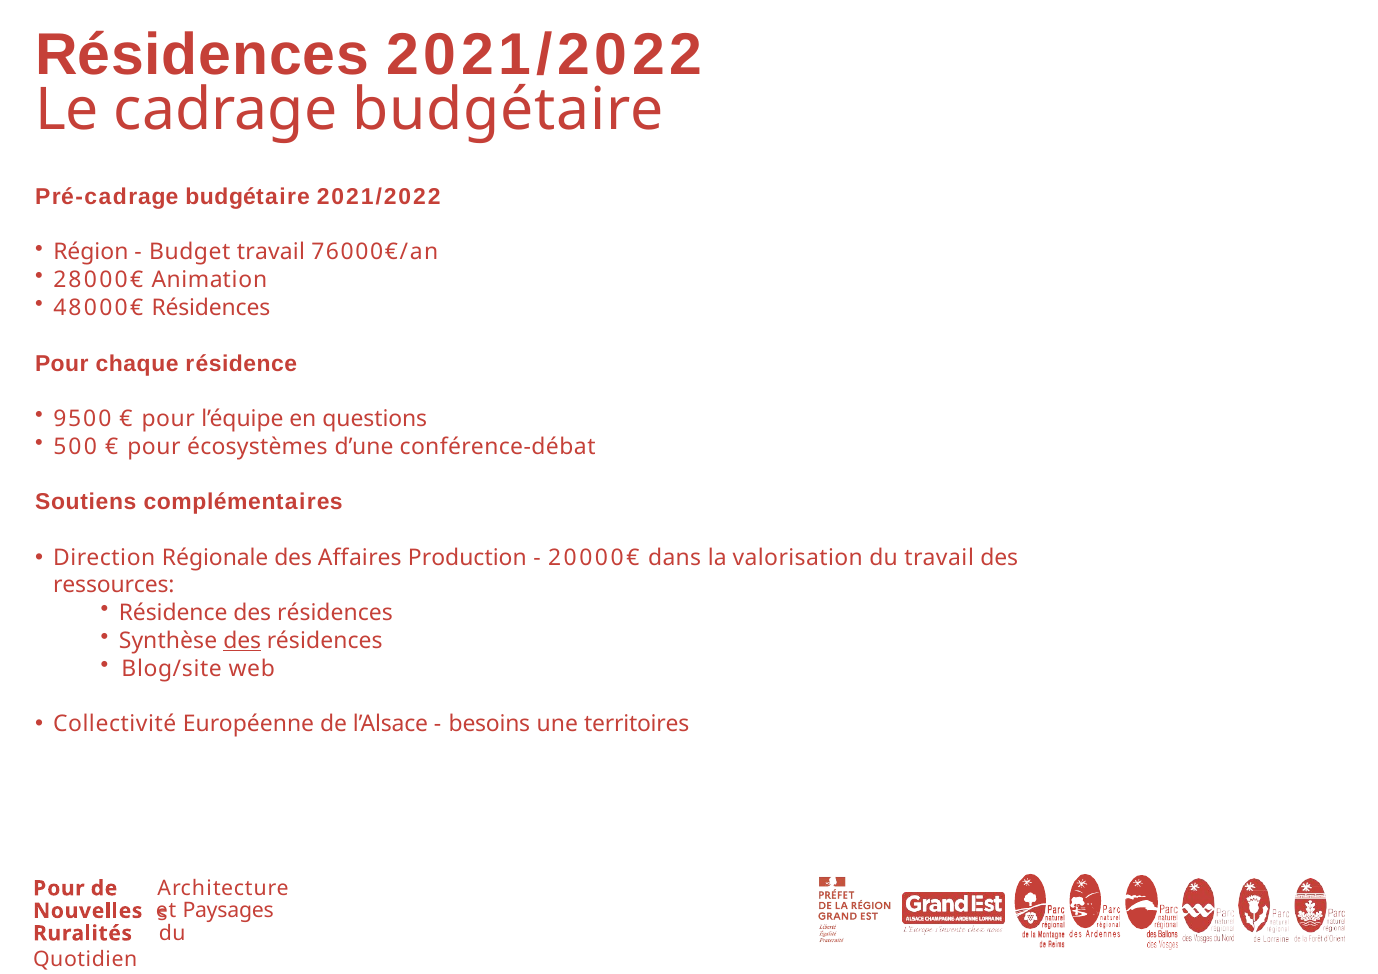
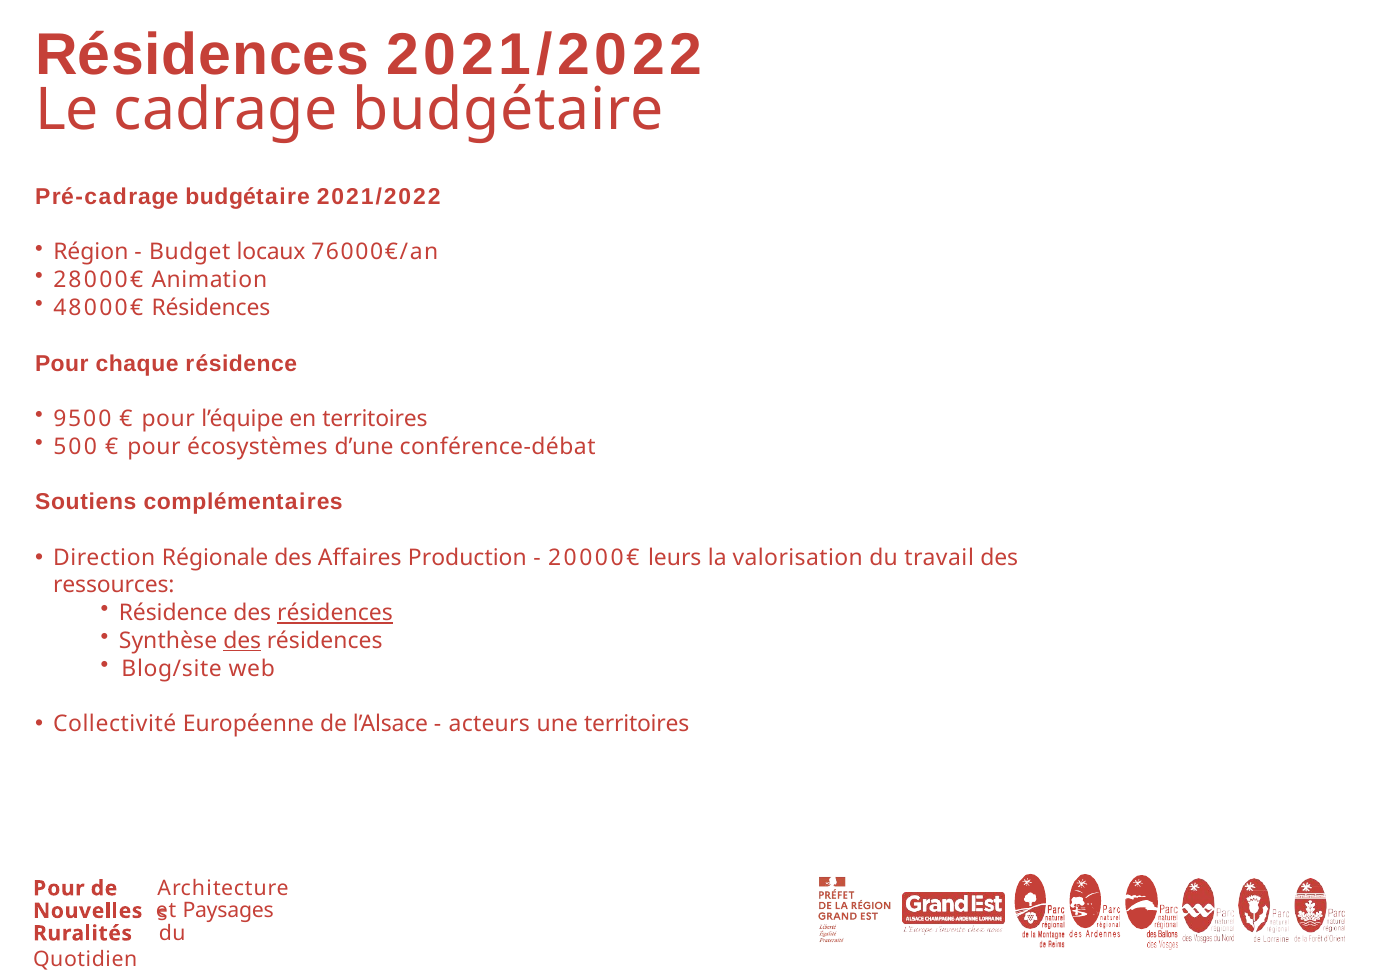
Budget travail: travail -> locaux (271, 252)
en questions: questions -> territoires (375, 419)
dans: dans -> leurs (675, 558)
résidences underline: none -> present (335, 613)
besoins: besoins -> acteurs (489, 724)
